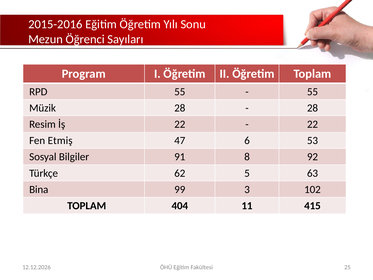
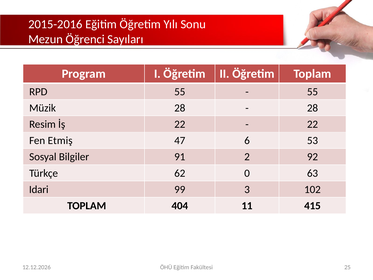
8: 8 -> 2 (247, 157)
5: 5 -> 0 (247, 173)
Bina: Bina -> Idari (39, 189)
